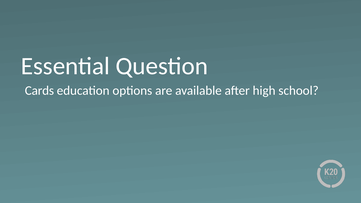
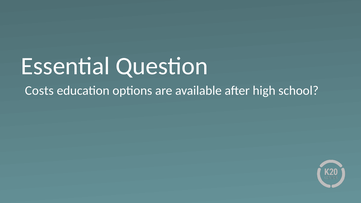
Cards: Cards -> Costs (39, 91)
